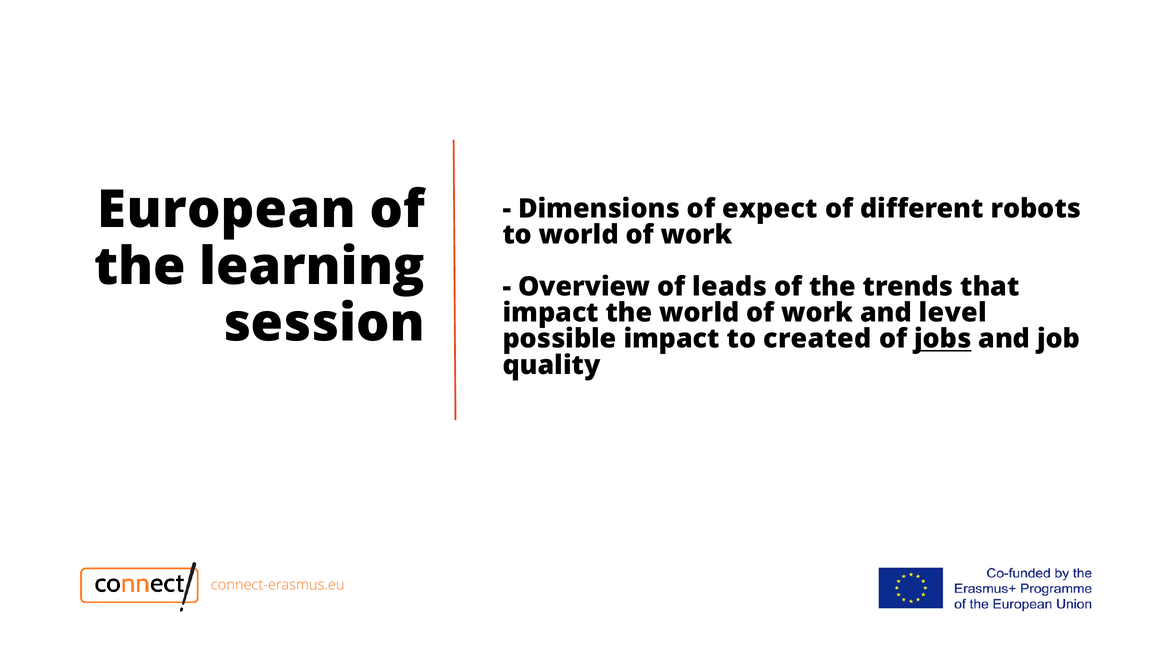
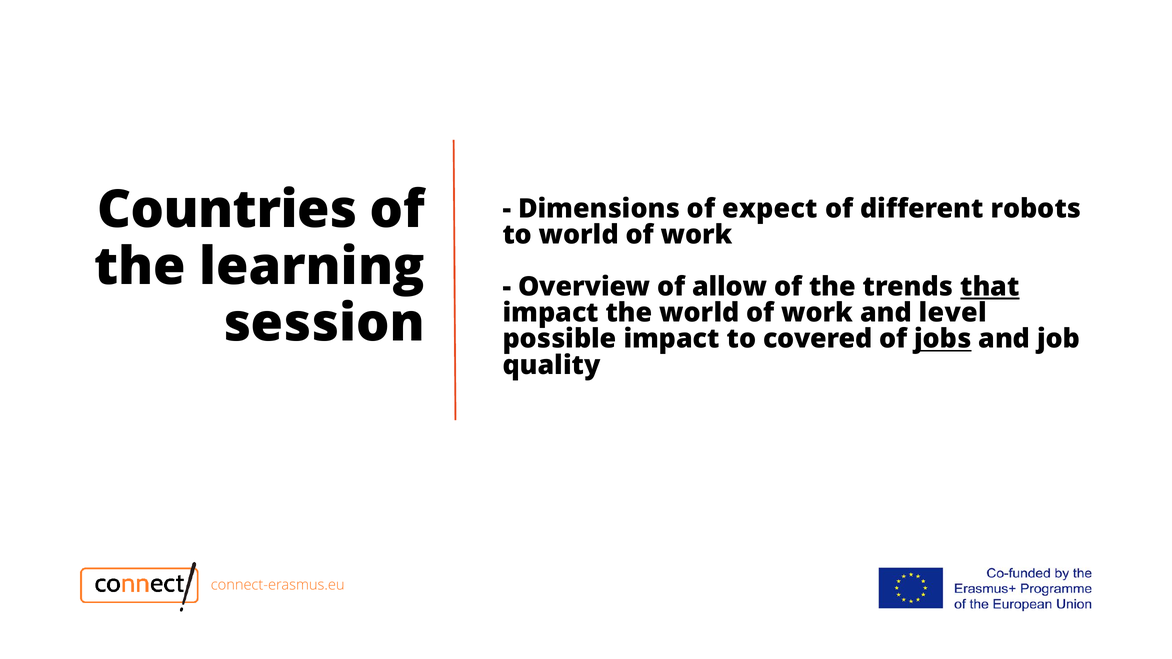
European: European -> Countries (227, 210)
leads: leads -> allow (730, 287)
that underline: none -> present (990, 287)
created: created -> covered (818, 339)
